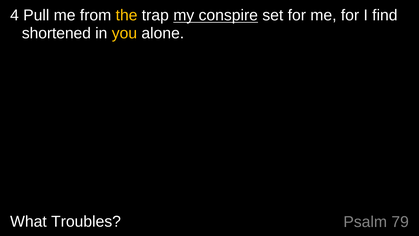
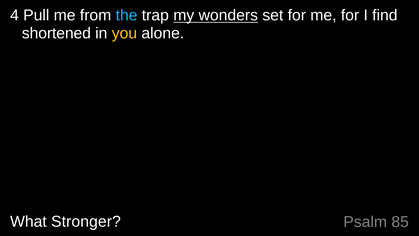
the colour: yellow -> light blue (127, 15)
conspire: conspire -> wonders (228, 15)
Troubles: Troubles -> Stronger (86, 221)
79: 79 -> 85 (400, 222)
